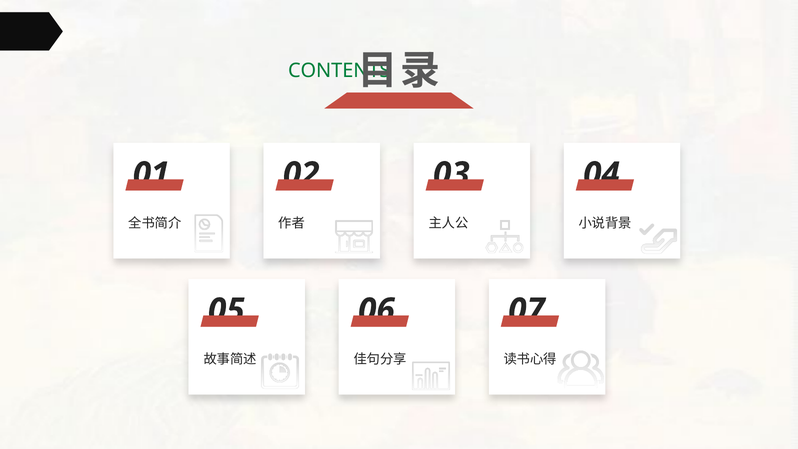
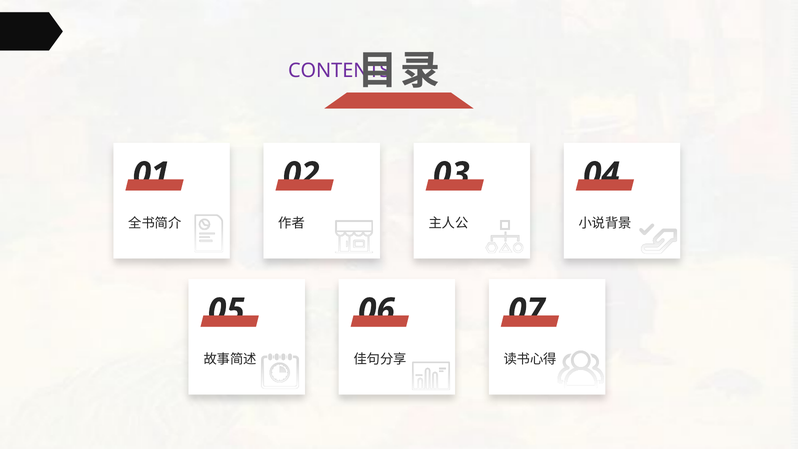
CONTENTS colour: green -> purple (339, 71)
